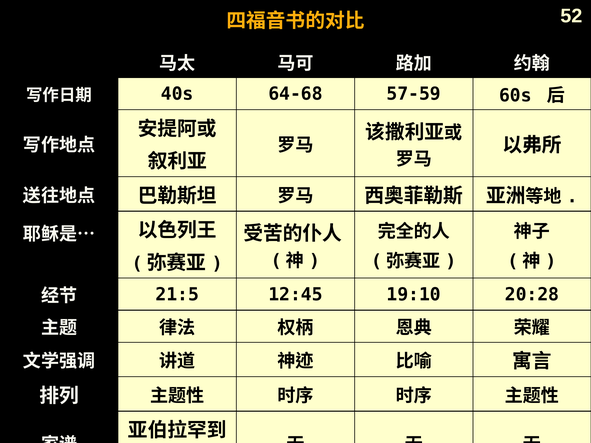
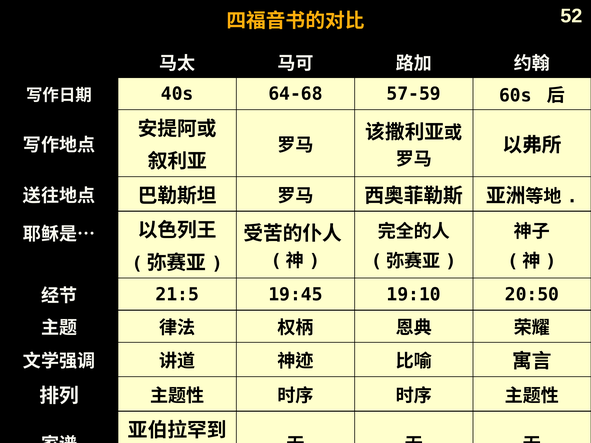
12:45: 12:45 -> 19:45 (296, 295)
20:28: 20:28 -> 20:50 (532, 295)
